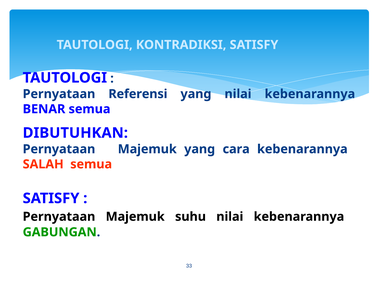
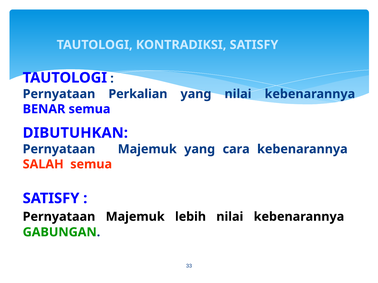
Referensi: Referensi -> Perkalian (138, 94)
suhu: suhu -> lebih (191, 217)
